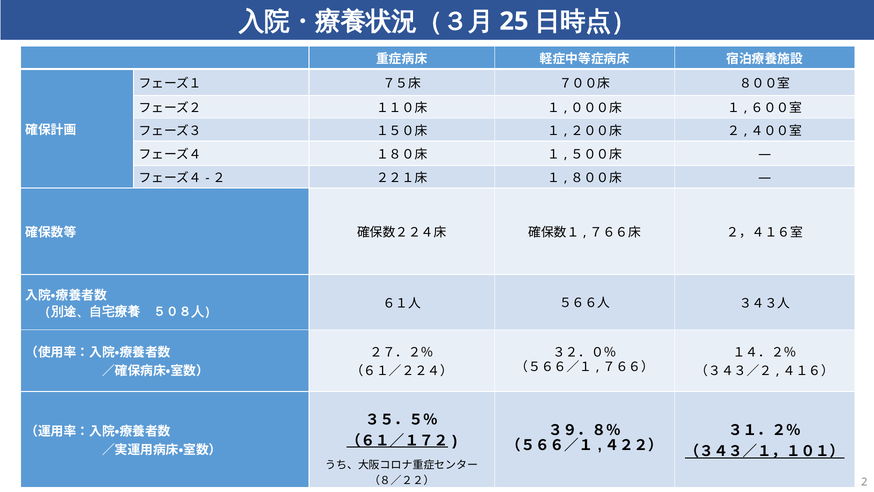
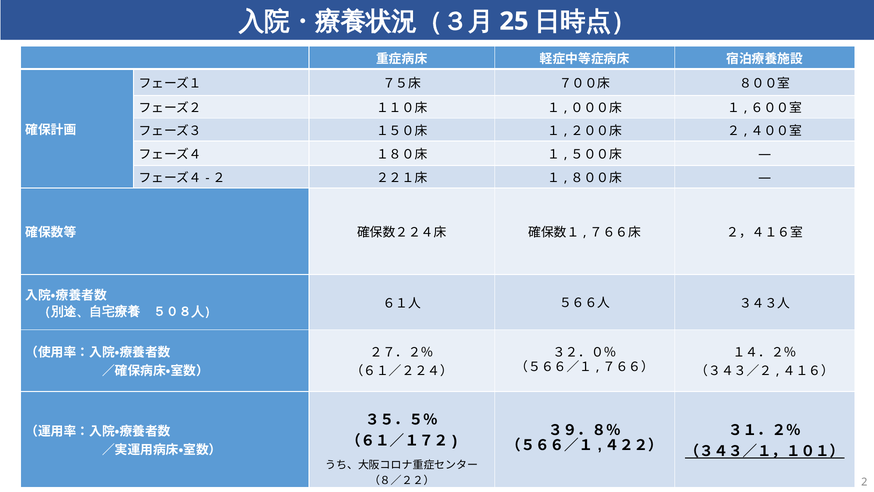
（６１／１７２ underline: present -> none (397, 440)
